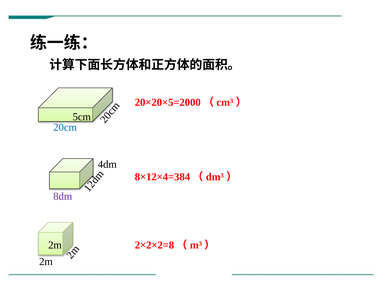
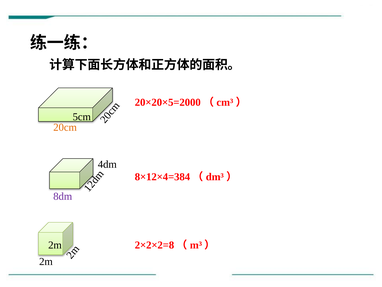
20cm colour: blue -> orange (65, 127)
